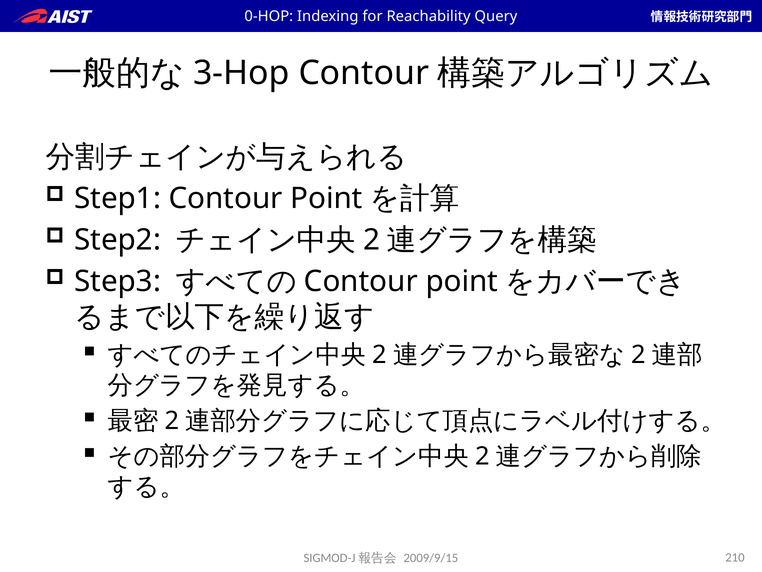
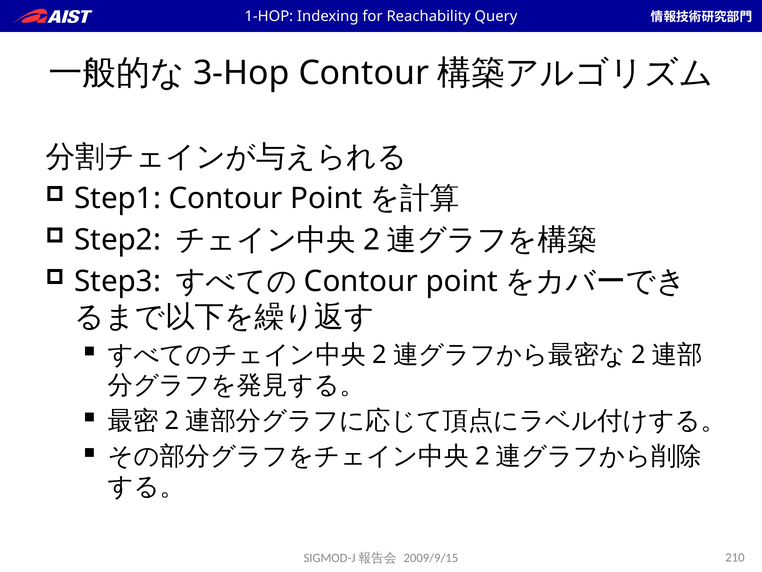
0-HOP: 0-HOP -> 1-HOP (269, 16)
